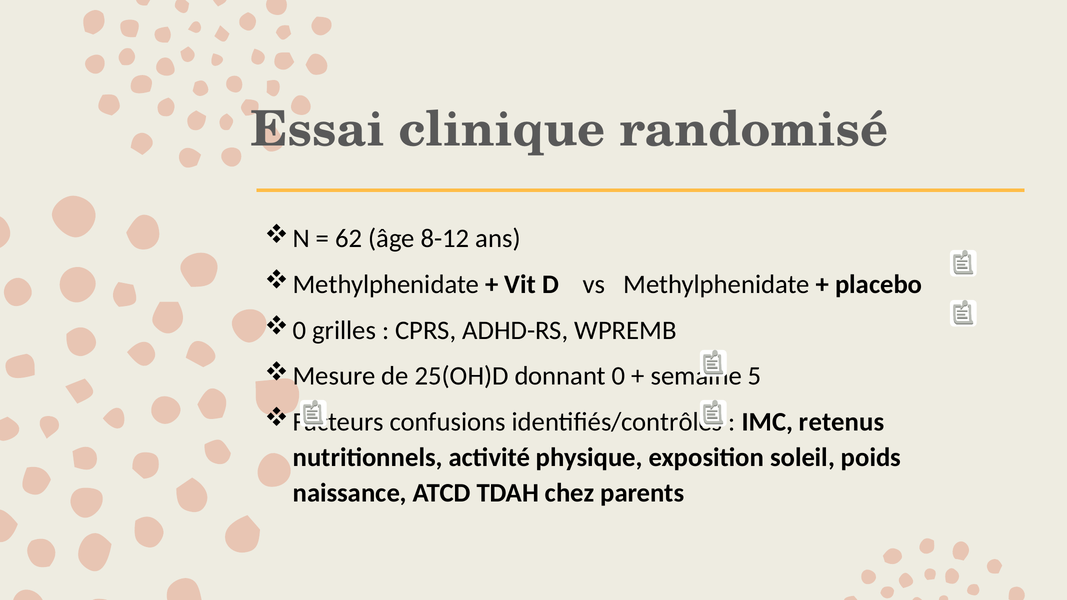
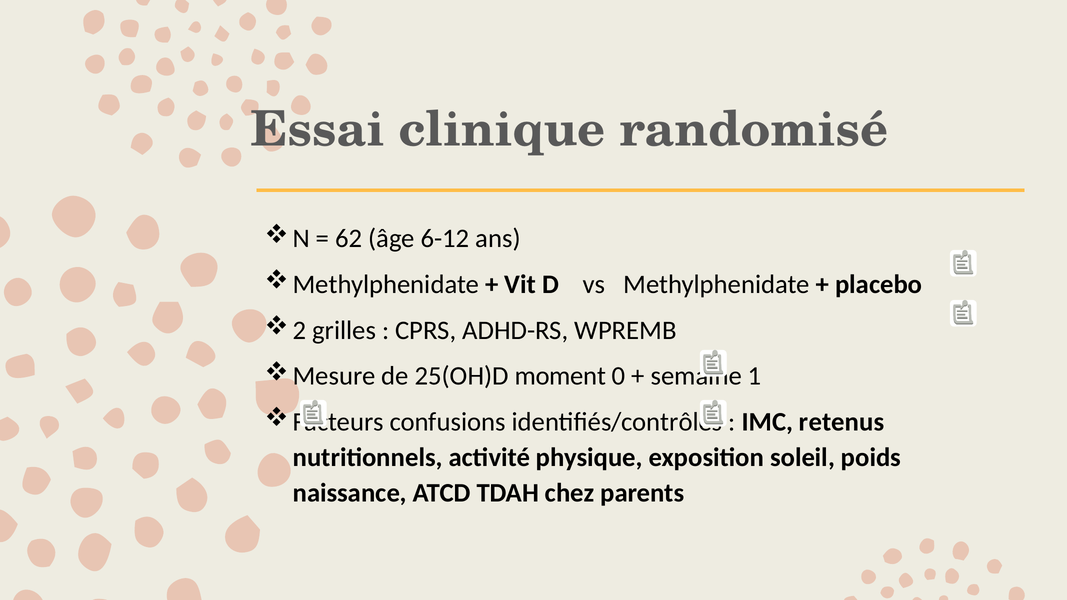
8-12: 8-12 -> 6-12 (445, 239)
0: 0 -> 2 (300, 330)
donnant: donnant -> moment (560, 376)
5: 5 -> 1 (755, 376)
